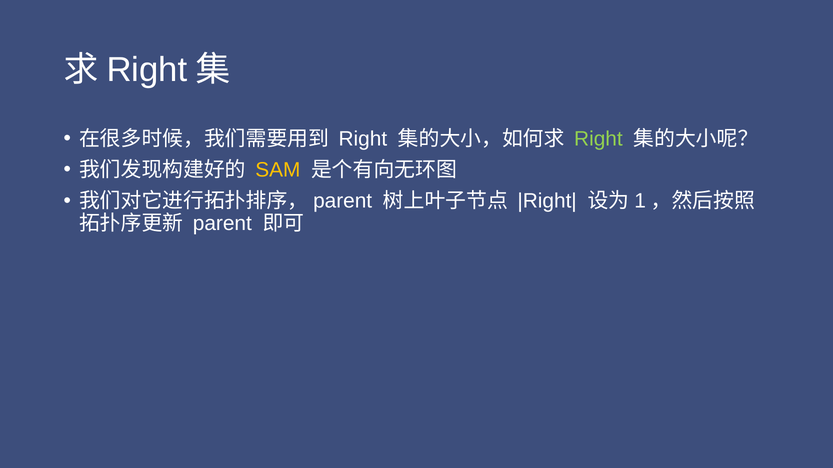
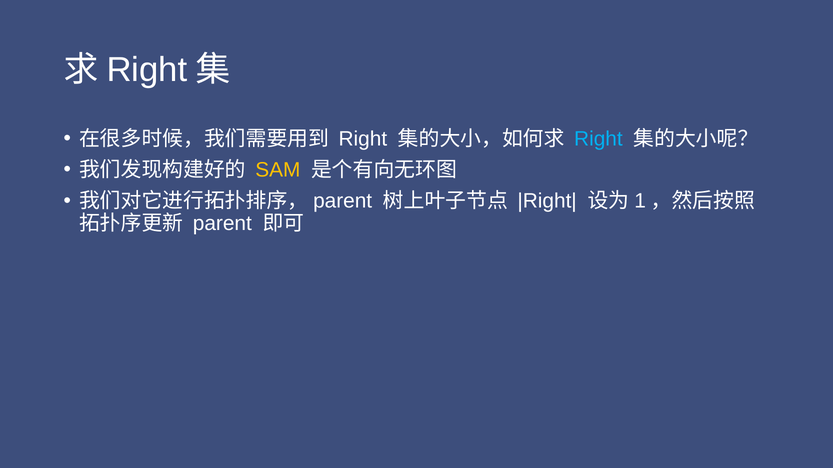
Right colour: light green -> light blue (598, 139)
